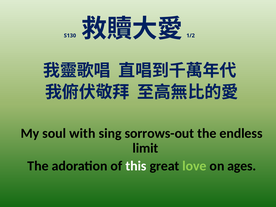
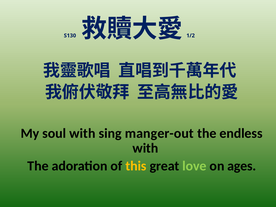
sorrows-out: sorrows-out -> manger-out (159, 133)
limit: limit -> with (145, 148)
this colour: white -> yellow (136, 166)
